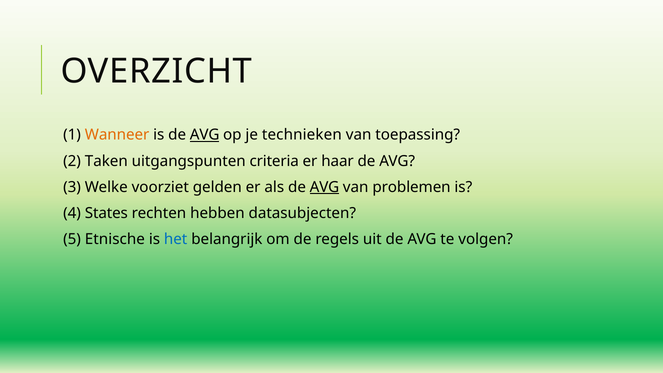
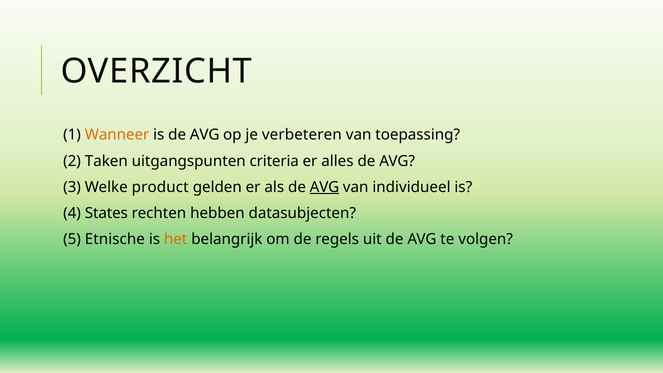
AVG underline: present -> none (205, 135)
technieken: technieken -> verbeteren (302, 135)
haar: haar -> alles (337, 161)
voorziet: voorziet -> product (160, 187)
problemen: problemen -> individueel (411, 187)
het colour: blue -> orange (176, 239)
